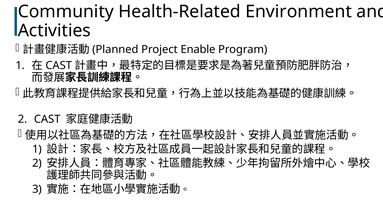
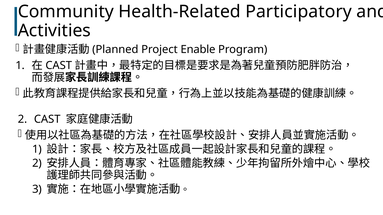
Environment: Environment -> Participatory (299, 12)
